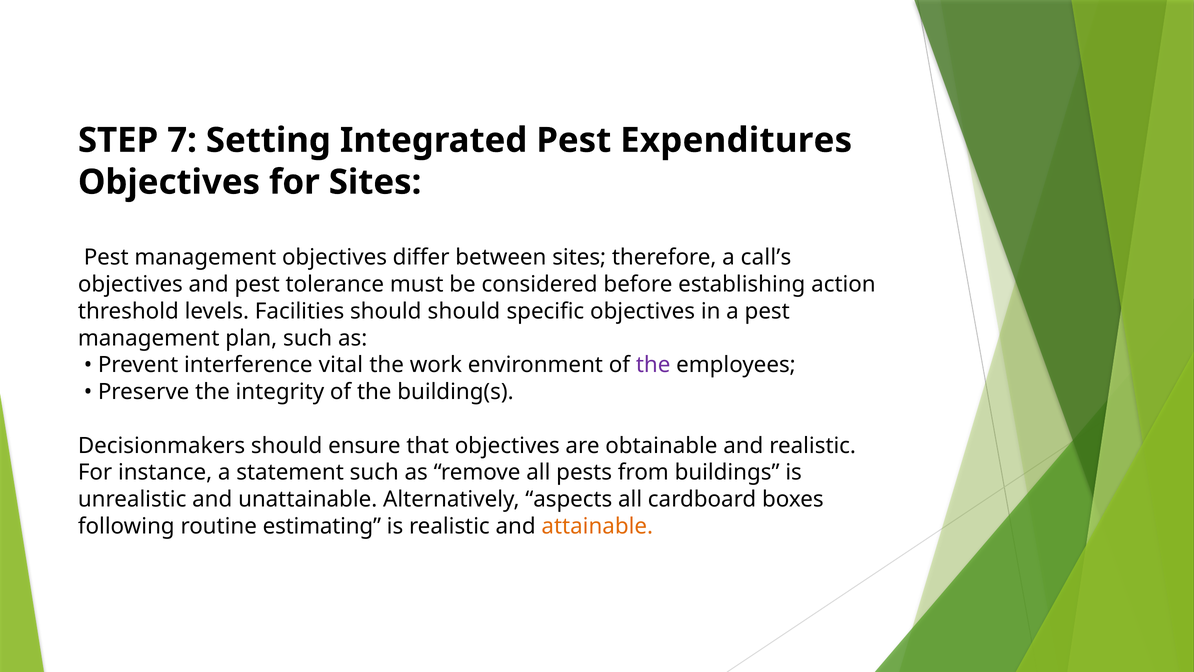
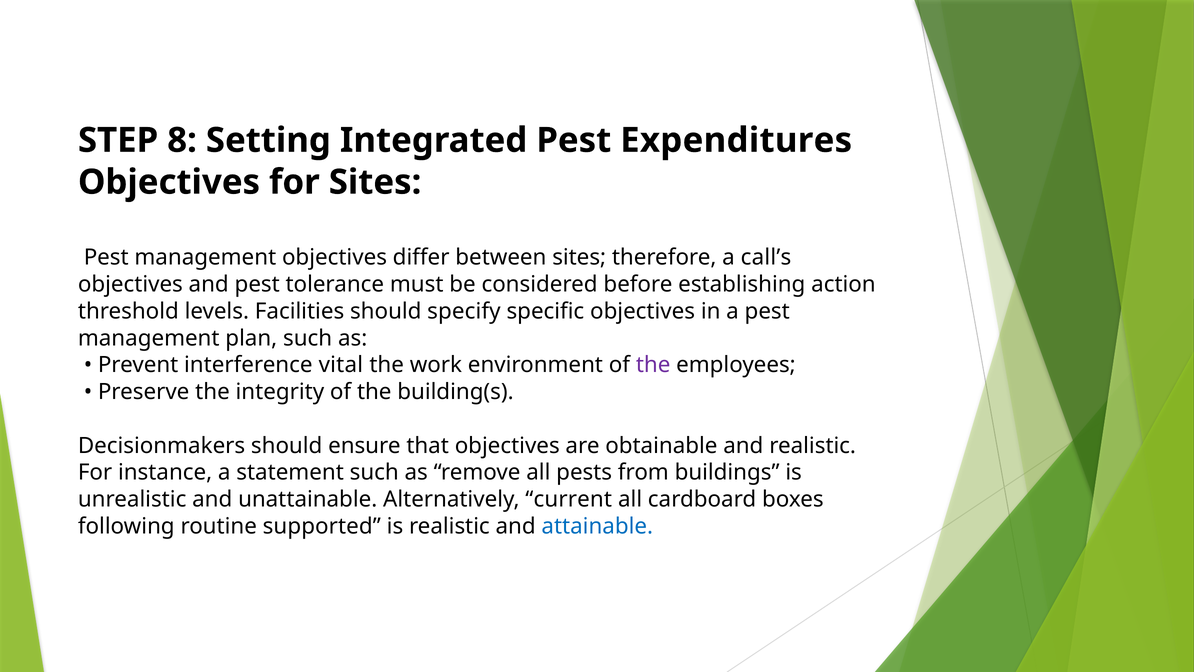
7: 7 -> 8 (182, 140)
should should: should -> specify (464, 311)
aspects: aspects -> current (569, 499)
estimating: estimating -> supported (322, 526)
attainable colour: orange -> blue (597, 526)
